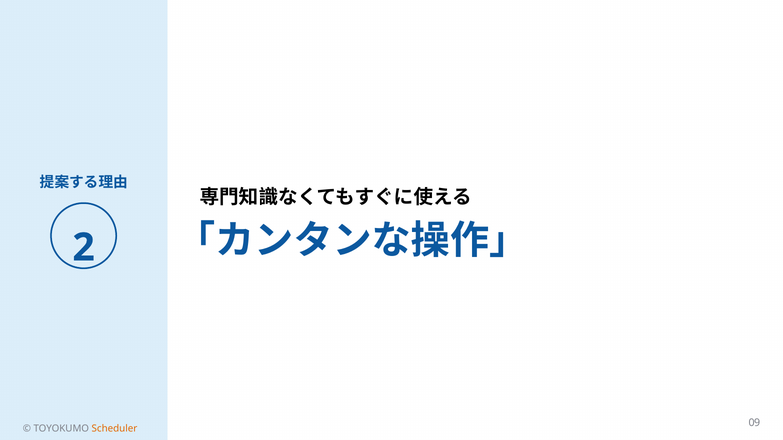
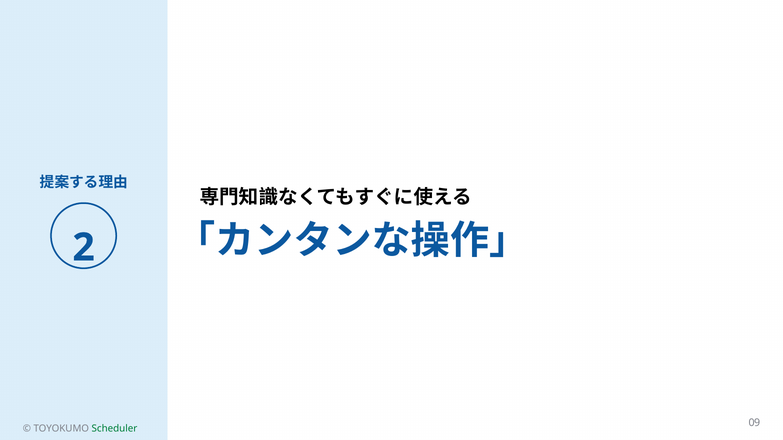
Scheduler colour: orange -> green (114, 429)
